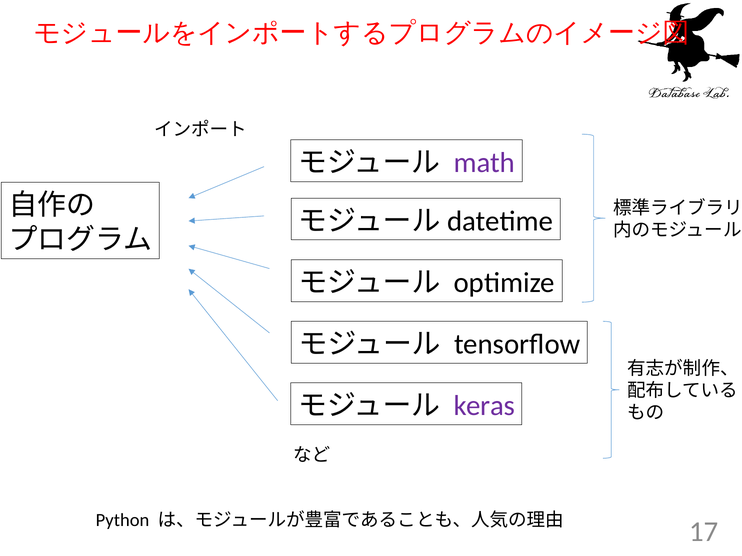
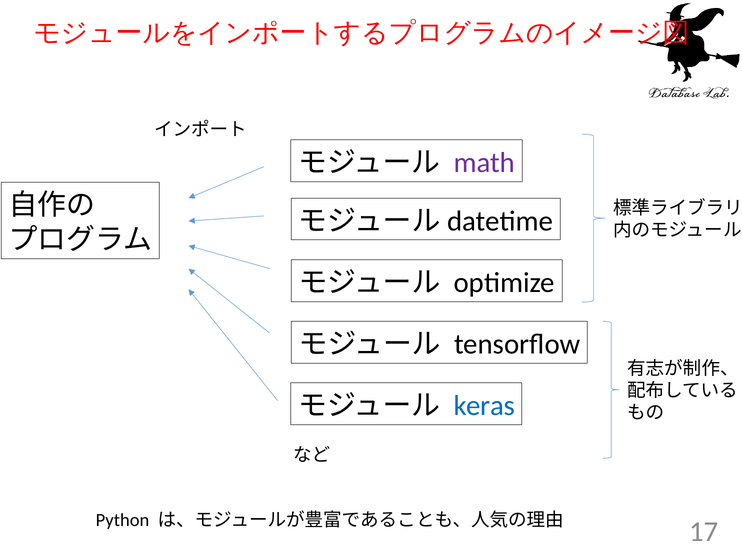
keras colour: purple -> blue (484, 406)
